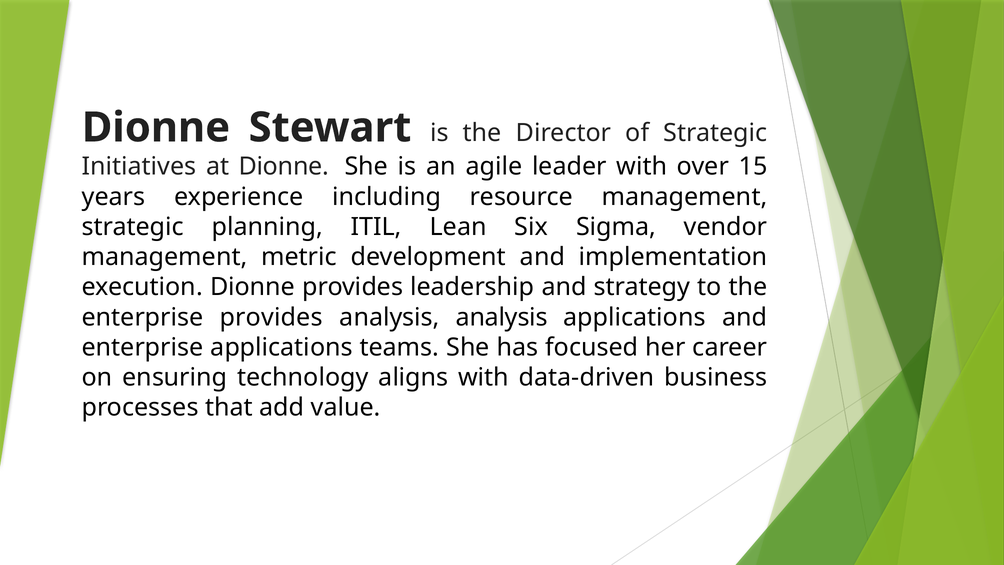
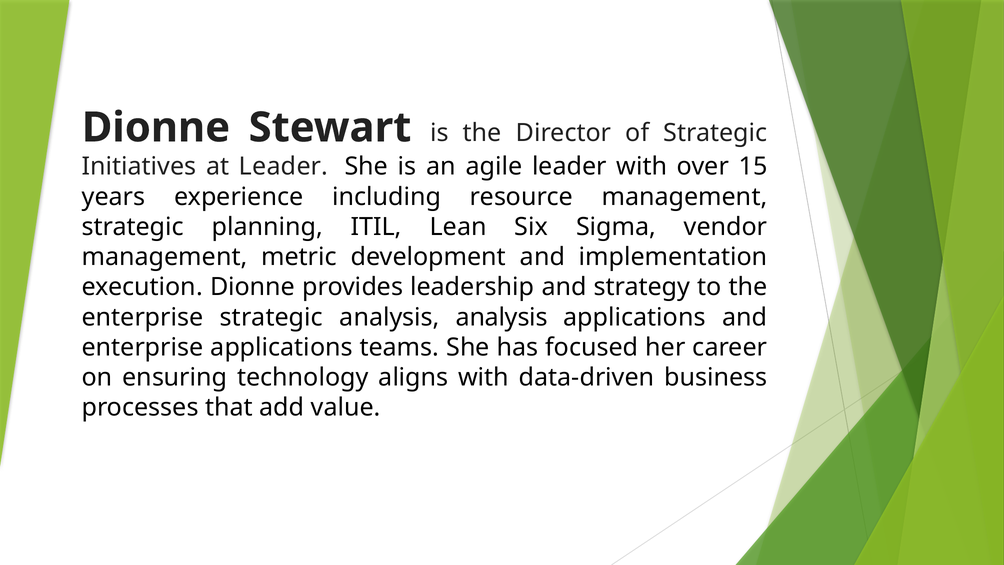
at Dionne: Dionne -> Leader (284, 167)
enterprise provides: provides -> strategic (271, 317)
